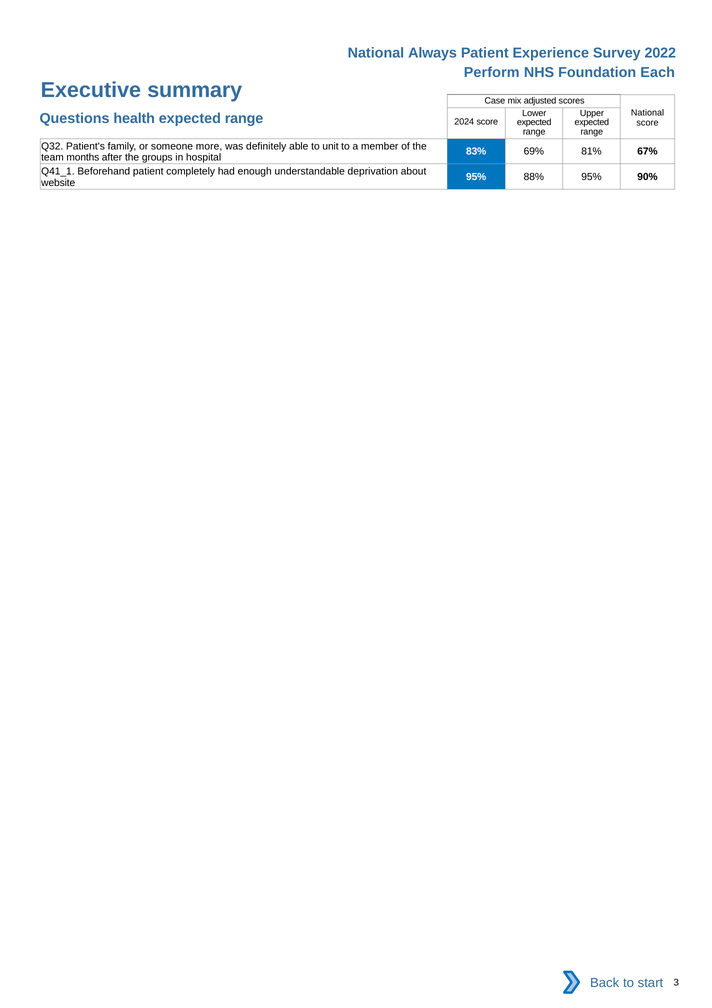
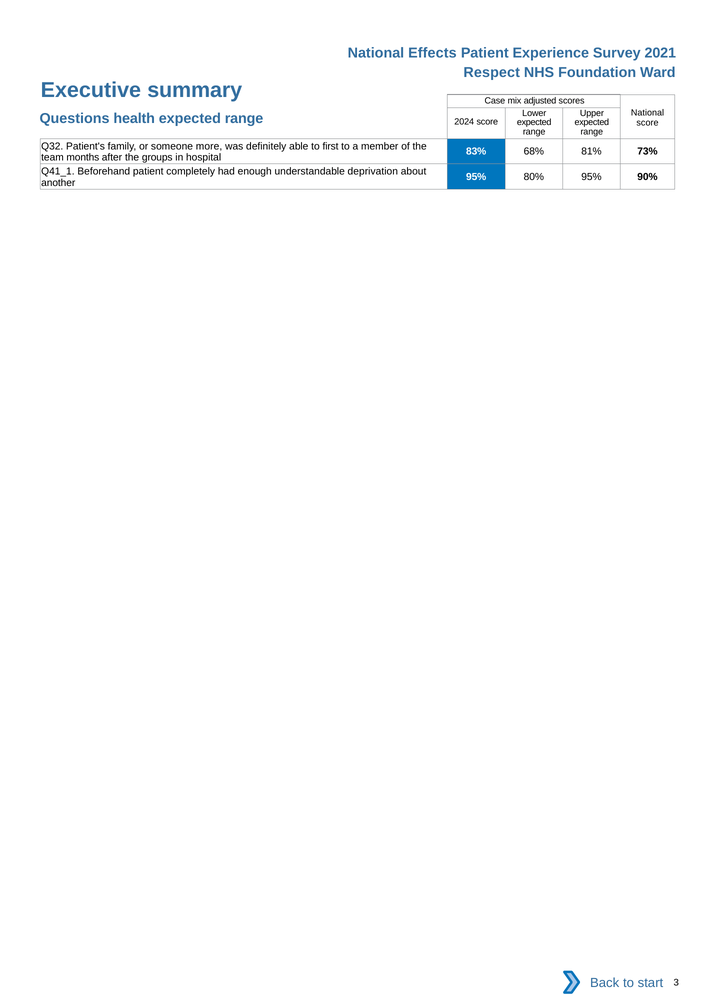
Always: Always -> Effects (432, 53)
2022: 2022 -> 2021 (660, 53)
Perform: Perform -> Respect (492, 72)
Each: Each -> Ward (658, 72)
unit: unit -> first (331, 146)
69%: 69% -> 68% (534, 151)
67%: 67% -> 73% (648, 151)
88%: 88% -> 80% (534, 177)
website: website -> another (58, 183)
